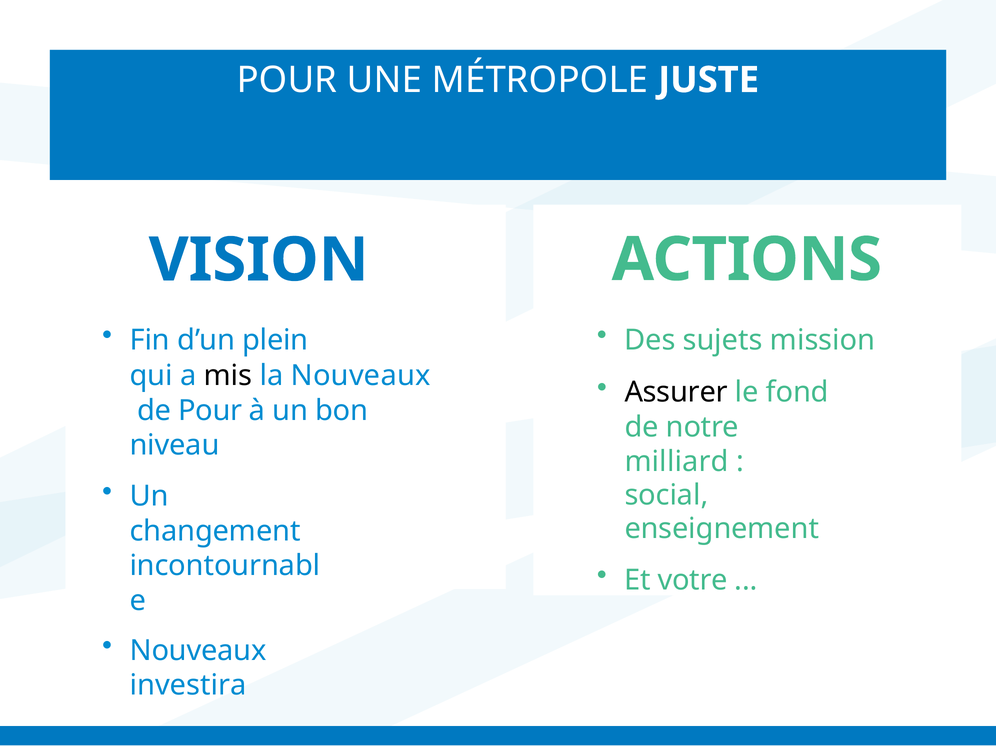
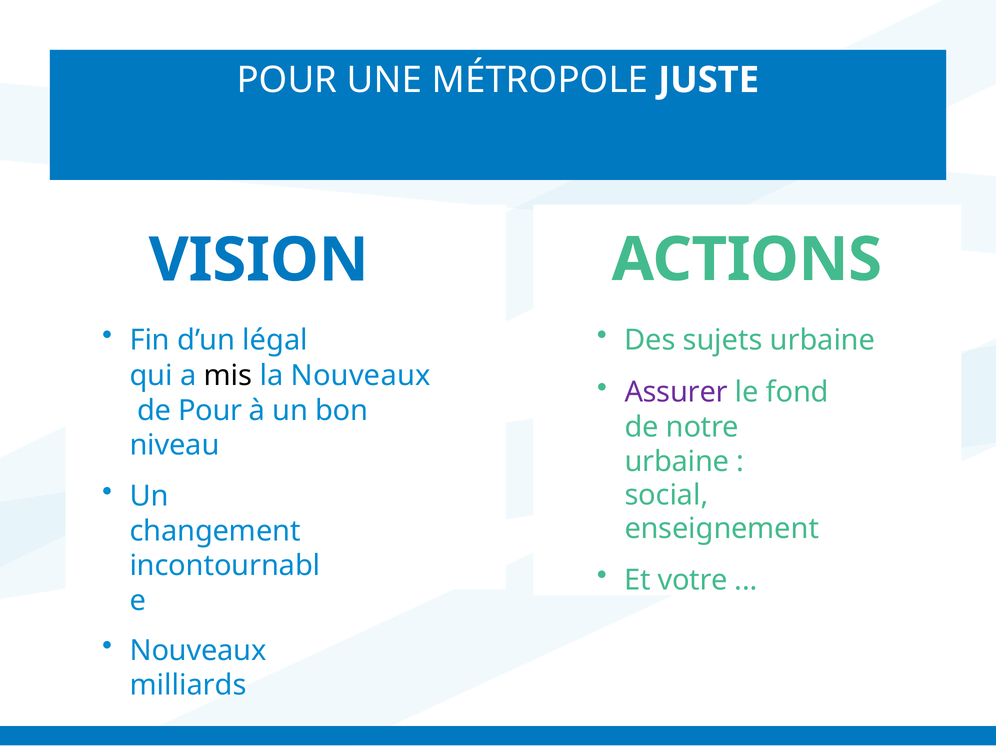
plein: plein -> légal (275, 340)
sujets mission: mission -> urbaine (823, 340)
Assurer colour: black -> purple (676, 392)
milliard: milliard -> urbaine (677, 462)
investira: investira -> milliards (188, 685)
